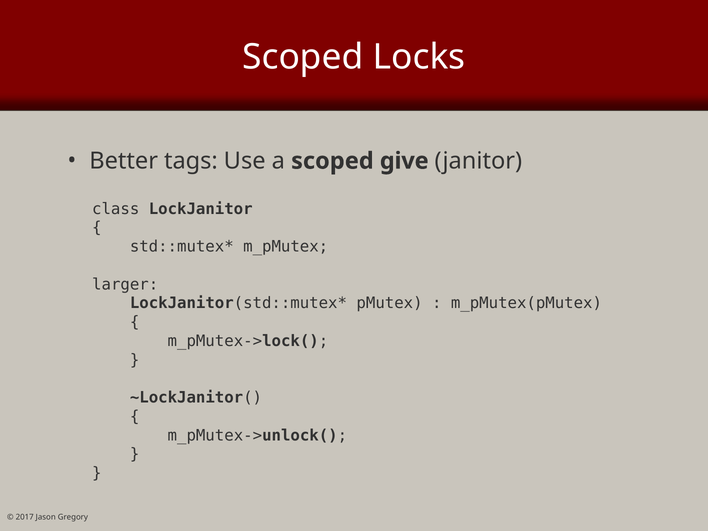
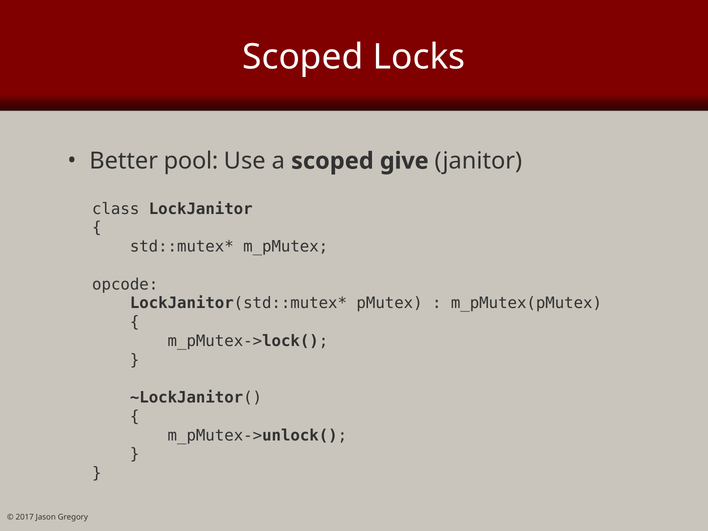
tags: tags -> pool (191, 161)
larger: larger -> opcode (125, 284)
